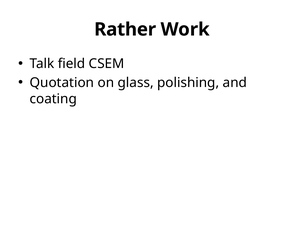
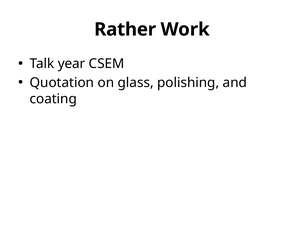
field: field -> year (72, 64)
